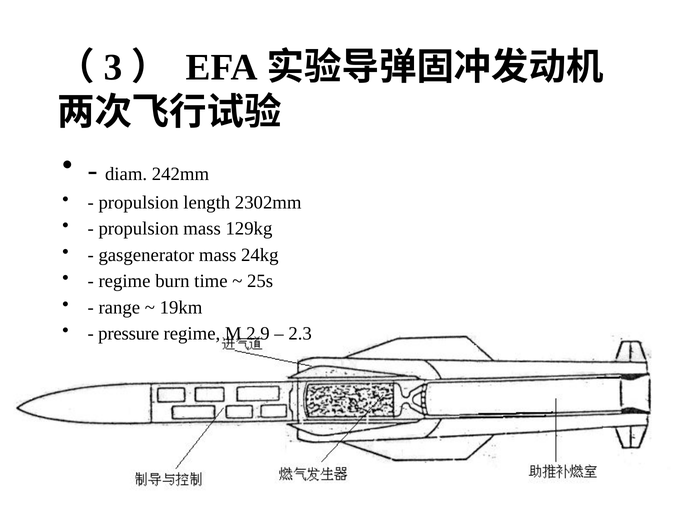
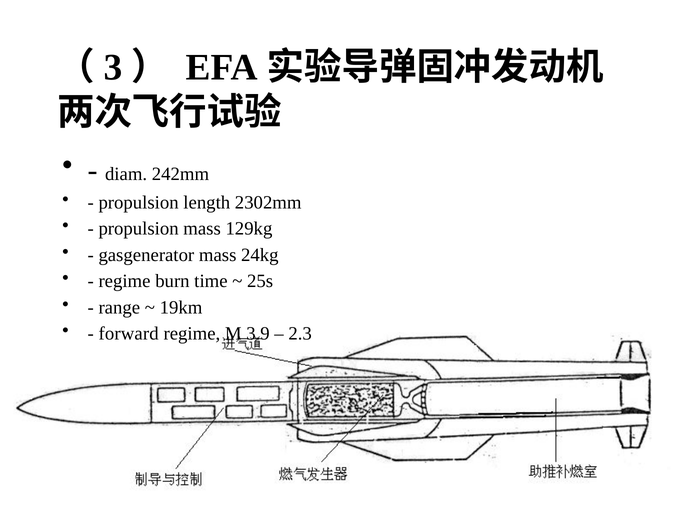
pressure: pressure -> forward (129, 333)
2.9: 2.9 -> 3.9 (258, 333)
